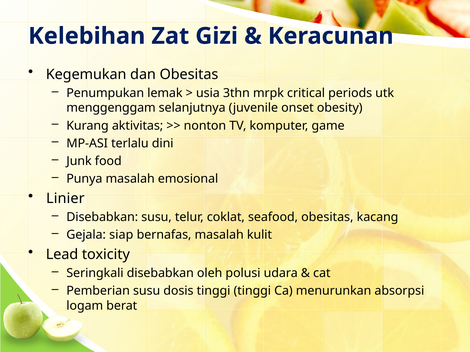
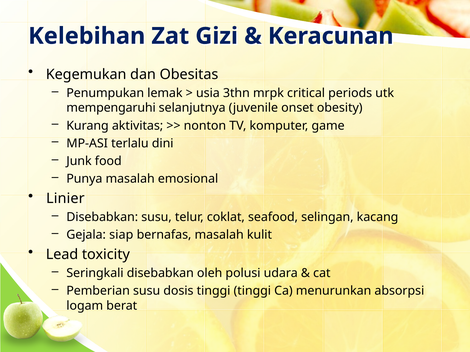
menggenggam: menggenggam -> mempengaruhi (111, 108)
seafood obesitas: obesitas -> selingan (327, 217)
